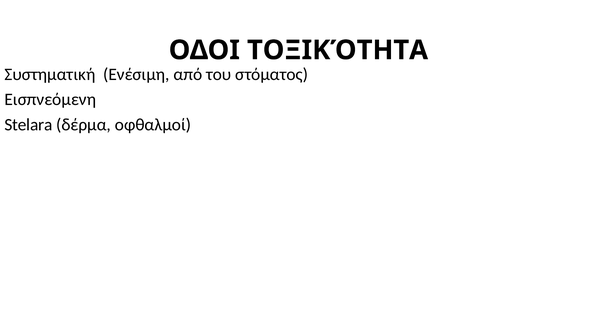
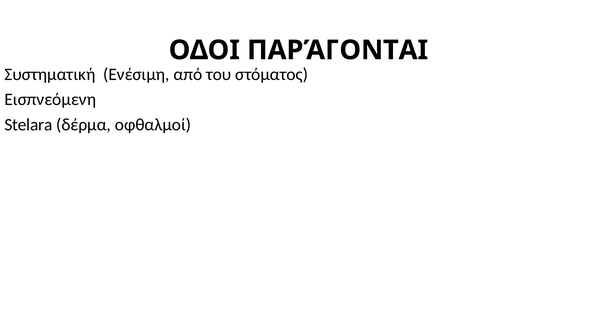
ΤΟΞΙΚΌΤΗΤΑ: ΤΟΞΙΚΌΤΗΤΑ -> ΠΑΡΆΓΟΝΤΑΙ (338, 50)
